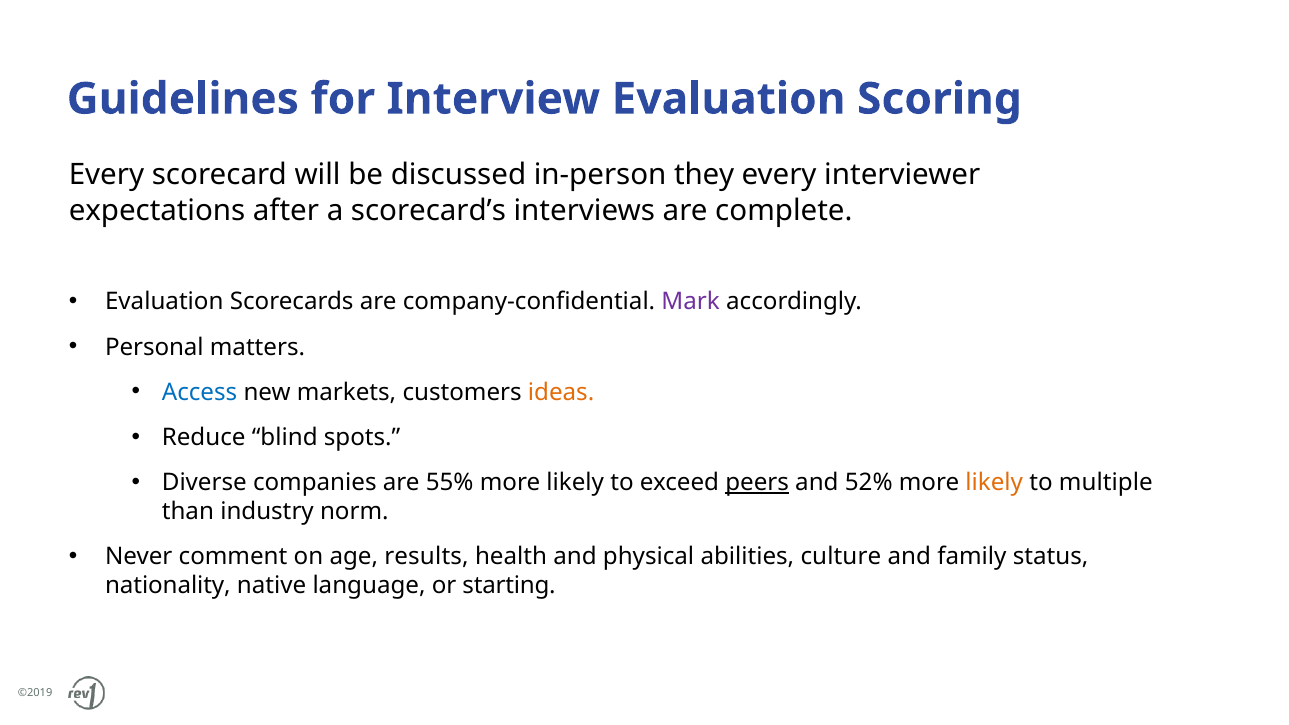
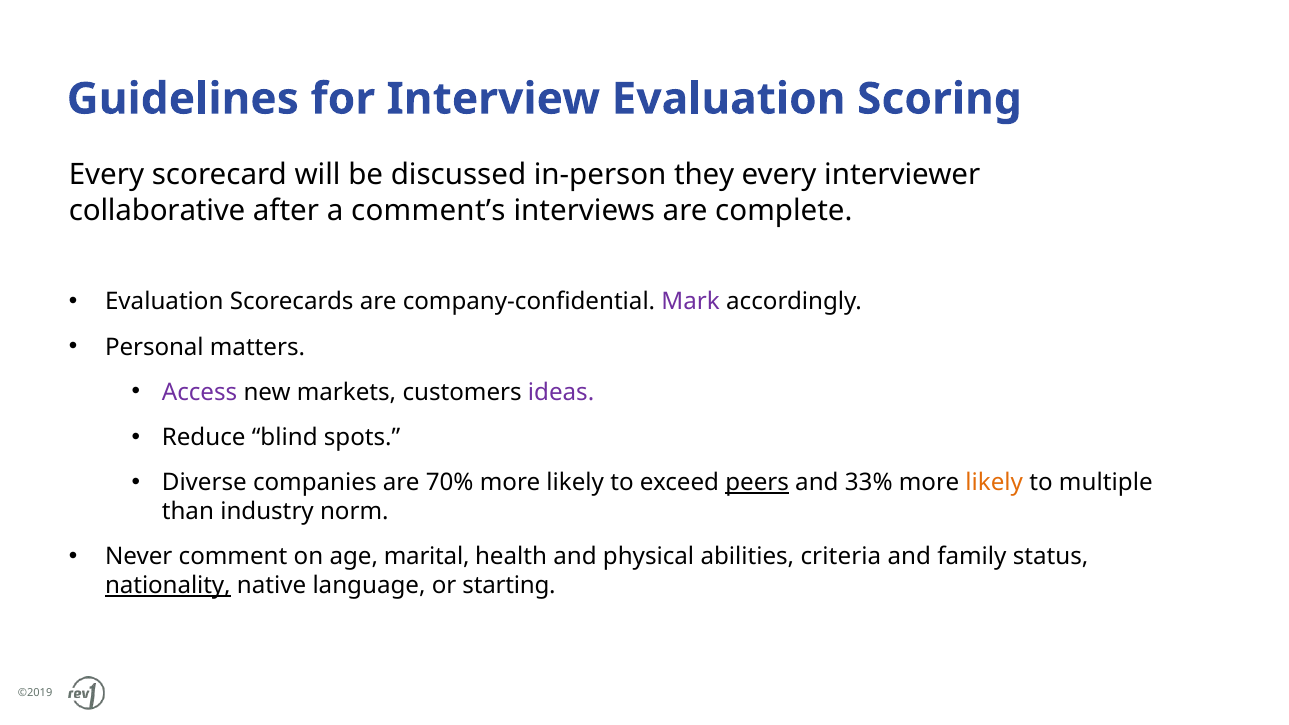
expectations: expectations -> collaborative (157, 211)
scorecard’s: scorecard’s -> comment’s (428, 211)
Access colour: blue -> purple (200, 392)
ideas colour: orange -> purple (561, 392)
55%: 55% -> 70% (450, 483)
52%: 52% -> 33% (869, 483)
results: results -> marital (427, 557)
culture: culture -> criteria (841, 557)
nationality underline: none -> present (168, 586)
